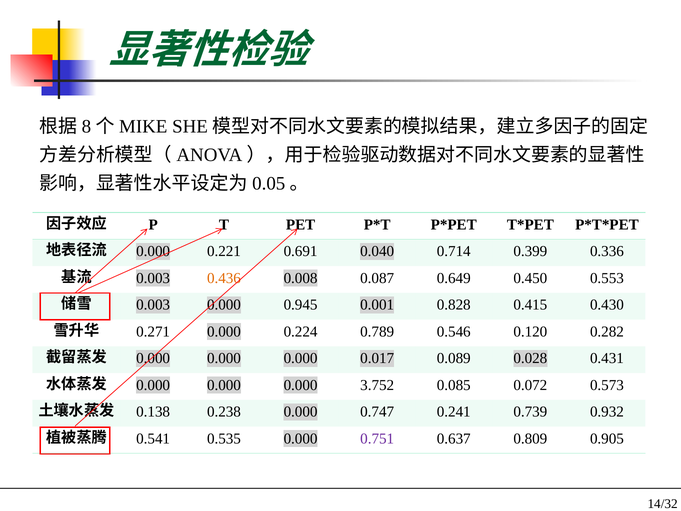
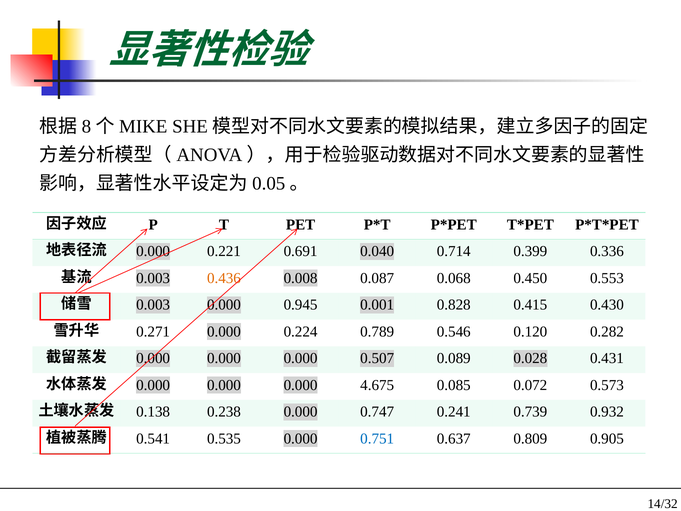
0.649: 0.649 -> 0.068 (454, 278)
0.017: 0.017 -> 0.507 (377, 358)
3.752: 3.752 -> 4.675 (377, 385)
0.751 colour: purple -> blue (377, 438)
